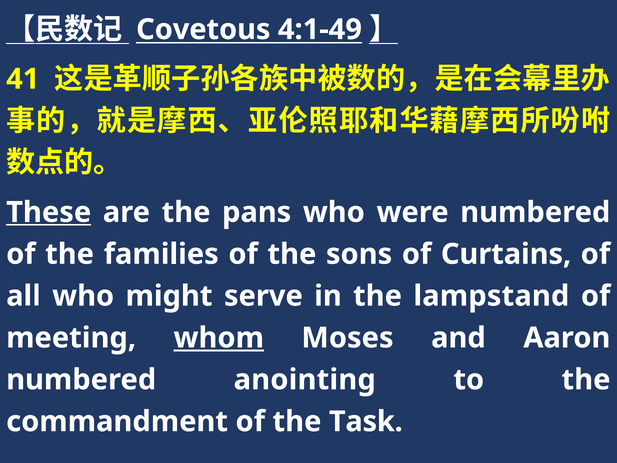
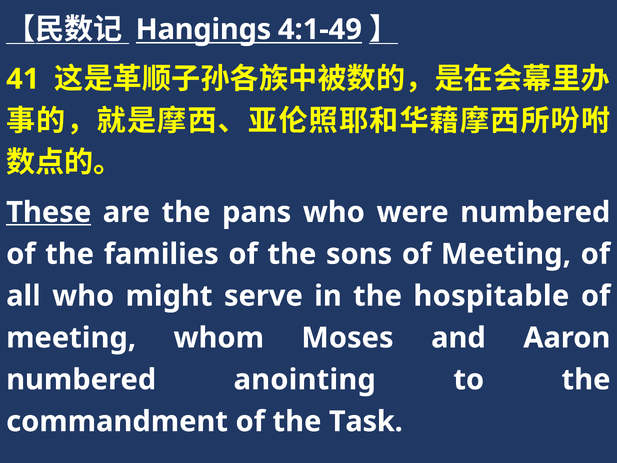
Covetous: Covetous -> Hangings (203, 29)
sons of Curtains: Curtains -> Meeting (506, 254)
lampstand: lampstand -> hospitable (491, 296)
whom underline: present -> none (219, 338)
